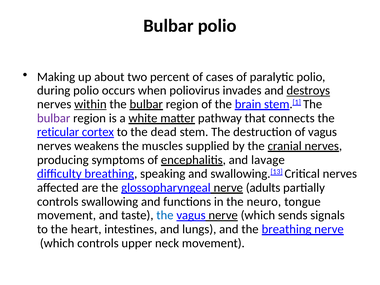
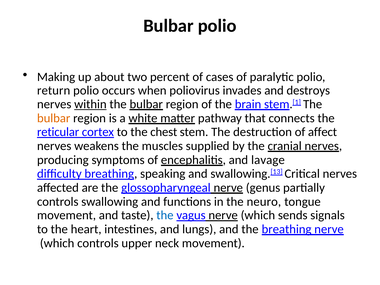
during: during -> return (54, 91)
destroys underline: present -> none (308, 91)
bulbar colour: purple -> orange (54, 118)
dead: dead -> chest (164, 132)
of vagus: vagus -> affect (322, 132)
adults: adults -> genus (263, 188)
